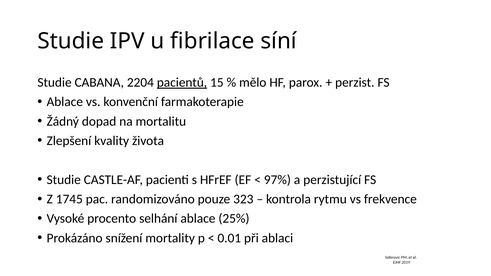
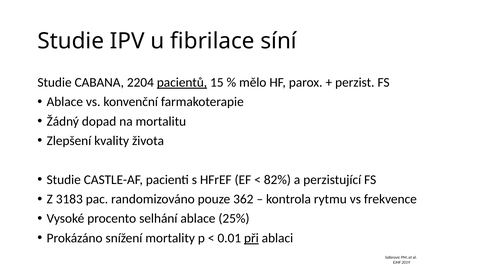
97%: 97% -> 82% (277, 180)
1745: 1745 -> 3183 (69, 199)
323: 323 -> 362 (243, 199)
při underline: none -> present (251, 238)
